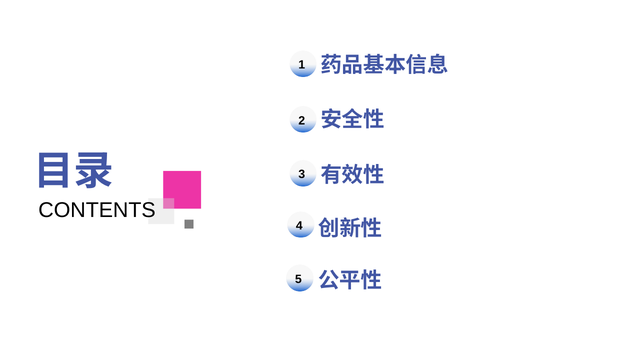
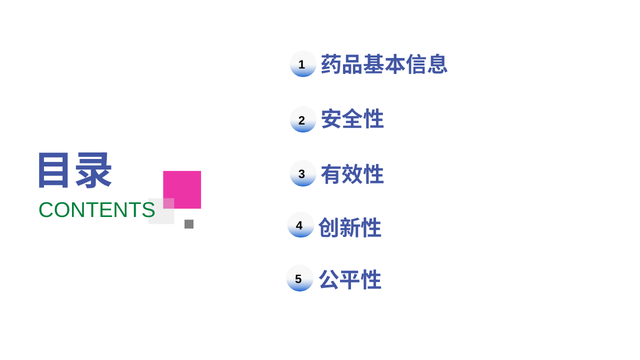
CONTENTS colour: black -> green (97, 210)
